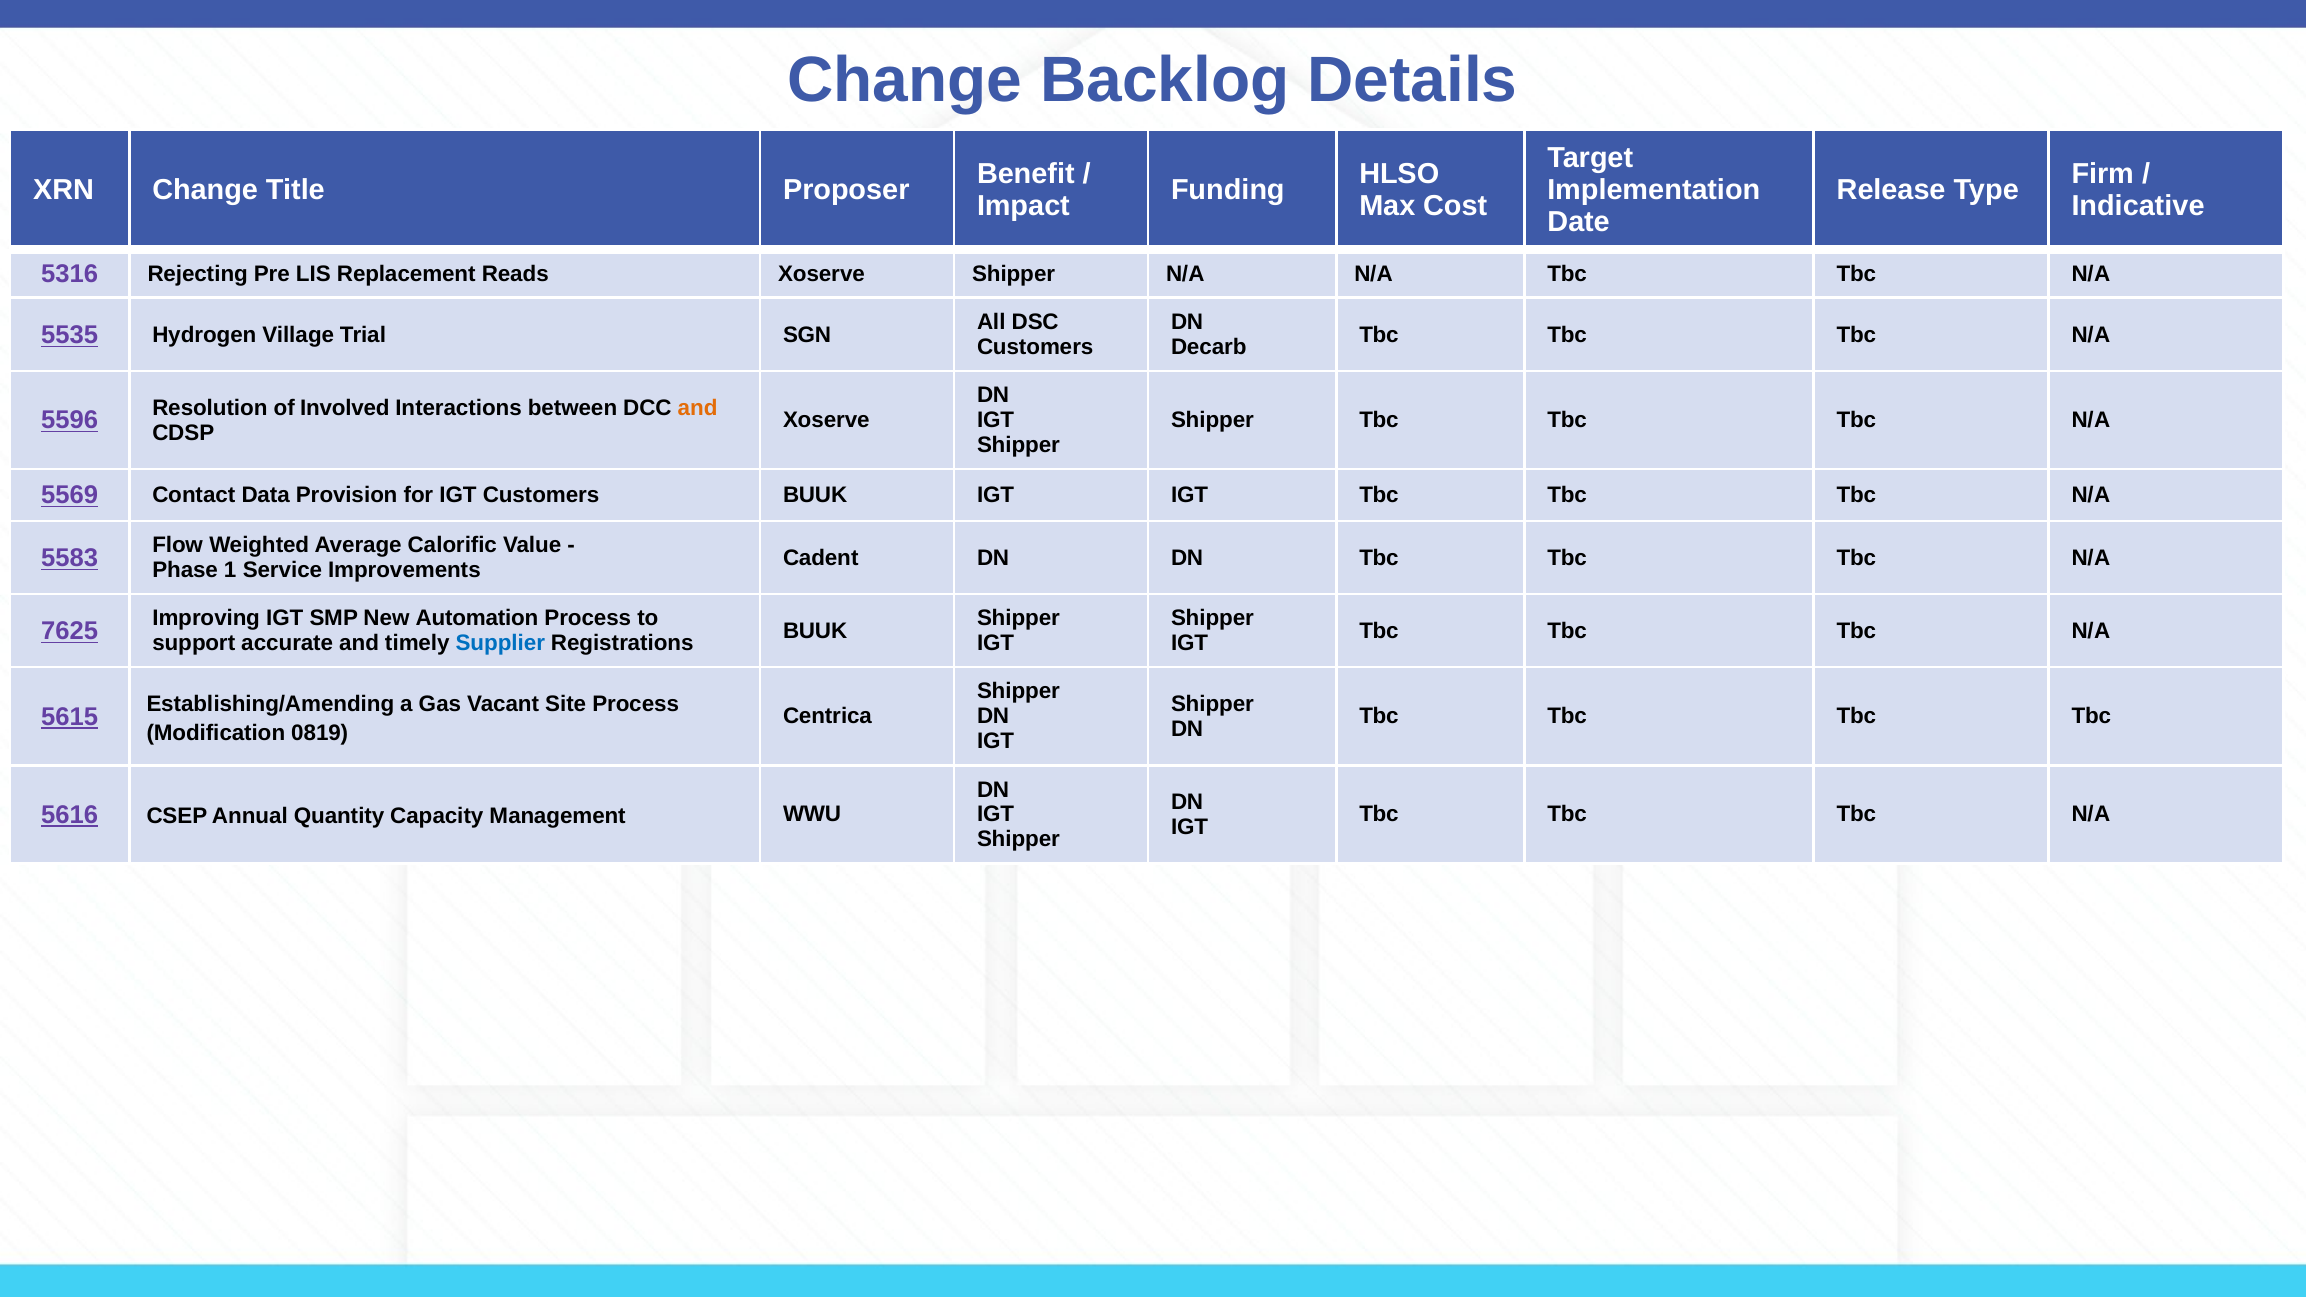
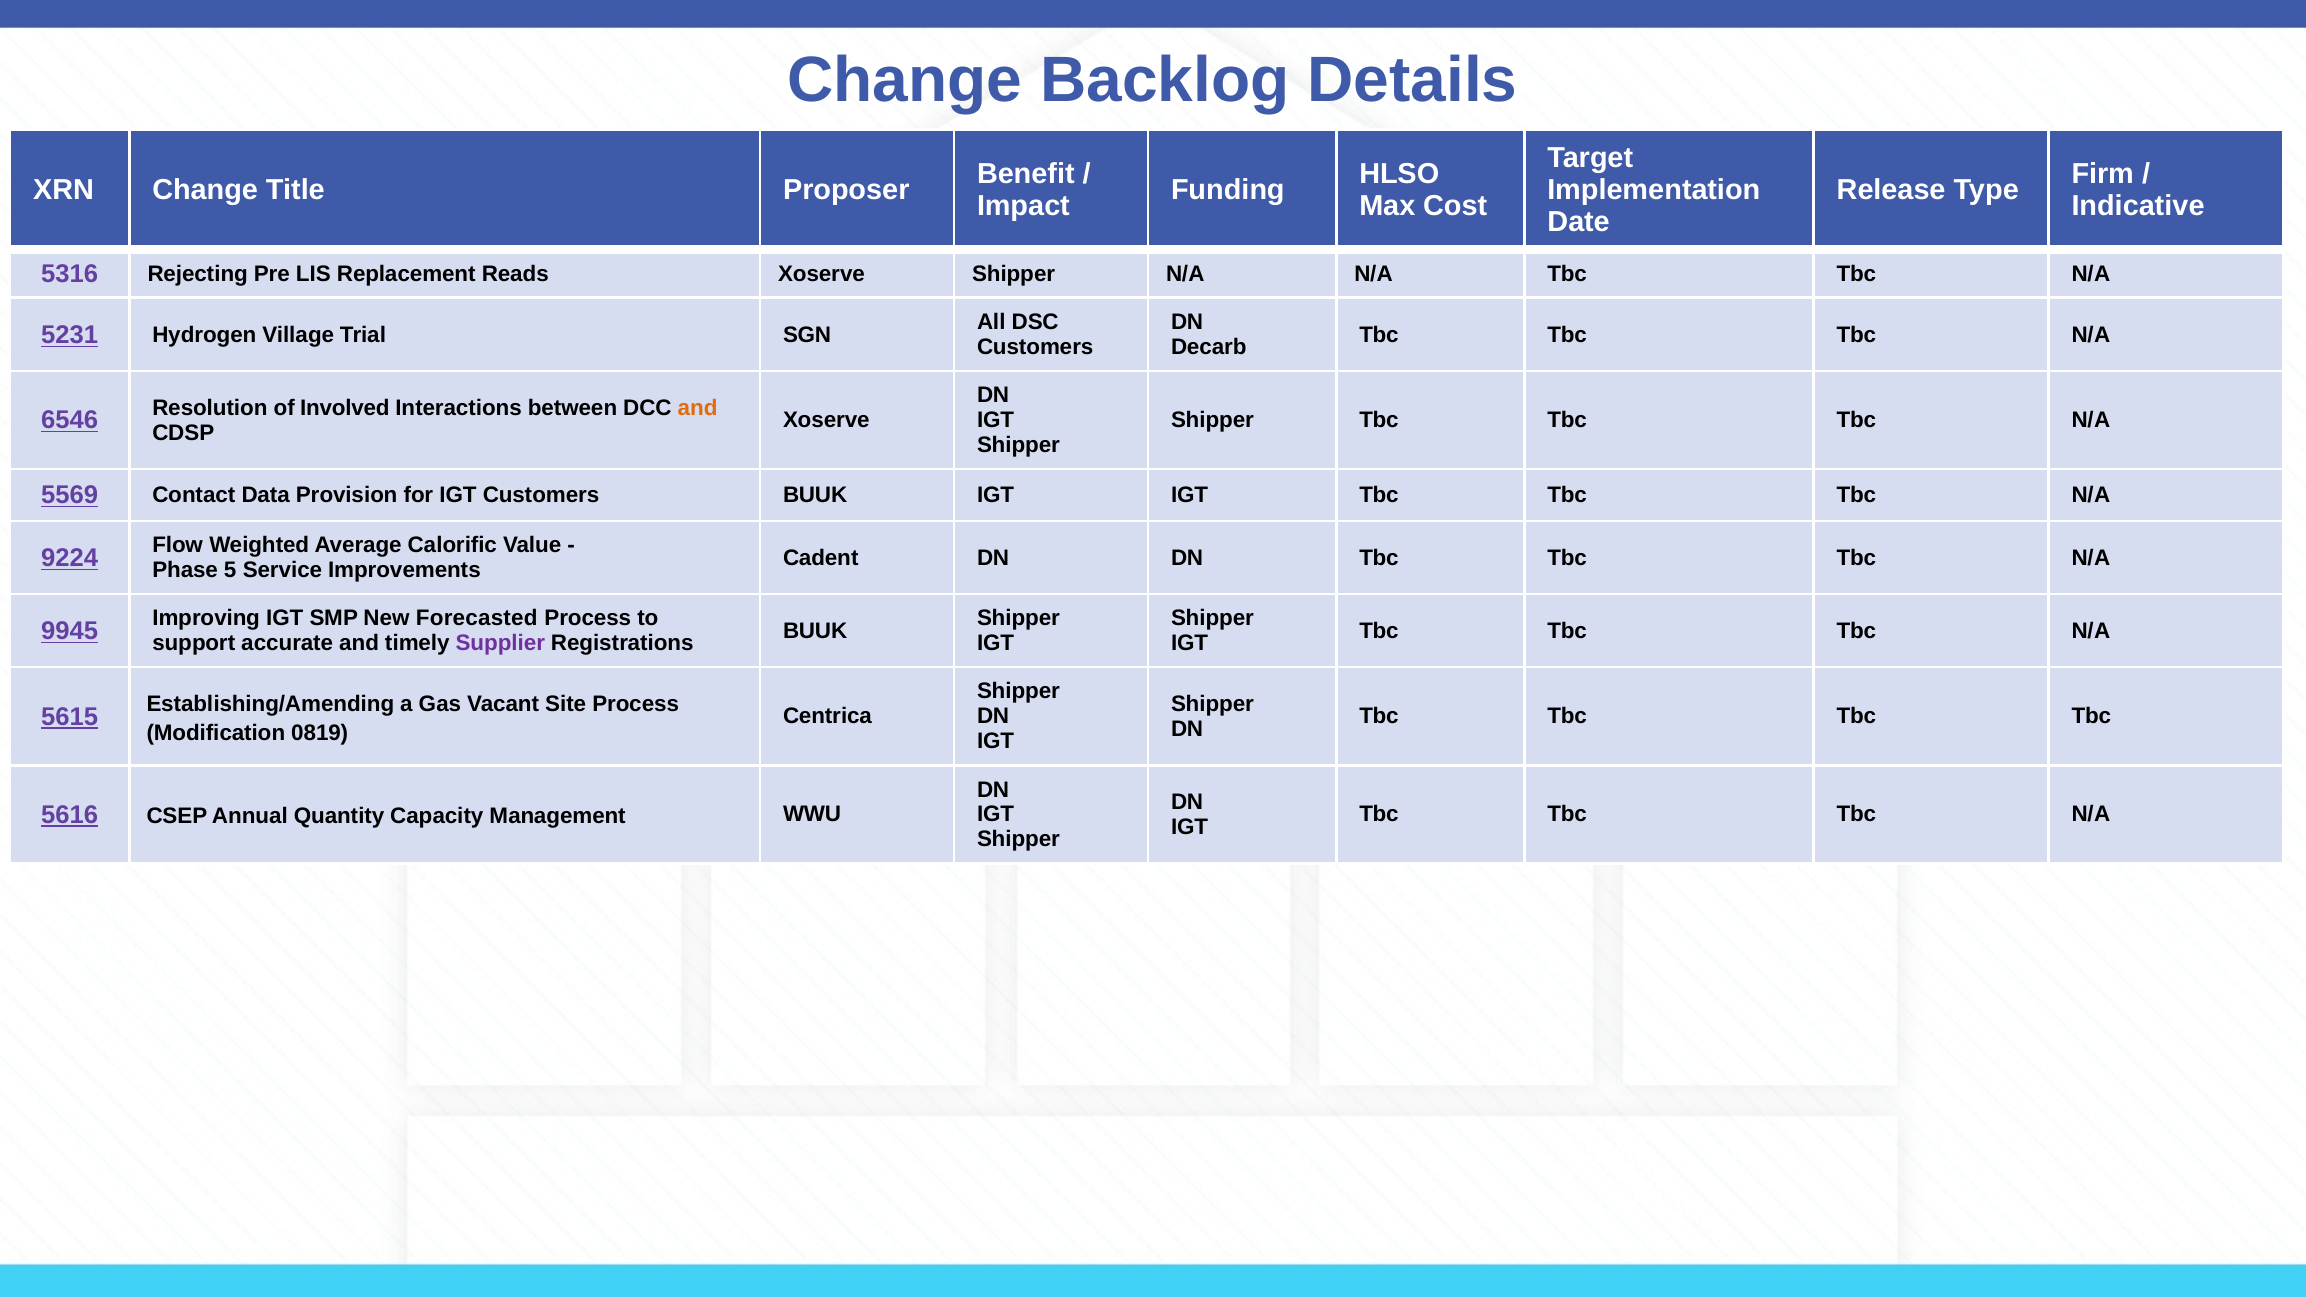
5535: 5535 -> 5231 (70, 335)
5596: 5596 -> 6546 (70, 421)
5583: 5583 -> 9224 (70, 558)
1: 1 -> 5 (230, 570)
7625: 7625 -> 9945 (70, 631)
Automation: Automation -> Forecasted (477, 619)
Supplier colour: blue -> purple (500, 644)
